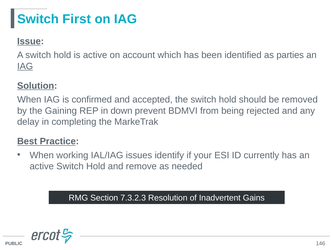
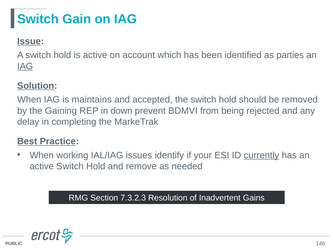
First: First -> Gain (77, 19)
confirmed: confirmed -> maintains (92, 100)
currently underline: none -> present (261, 155)
